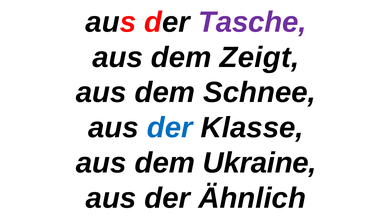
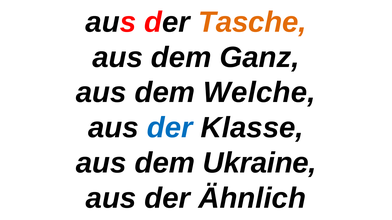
Tasche colour: purple -> orange (252, 22)
Zeigt: Zeigt -> Ganz (260, 57)
Schnee: Schnee -> Welche (259, 93)
